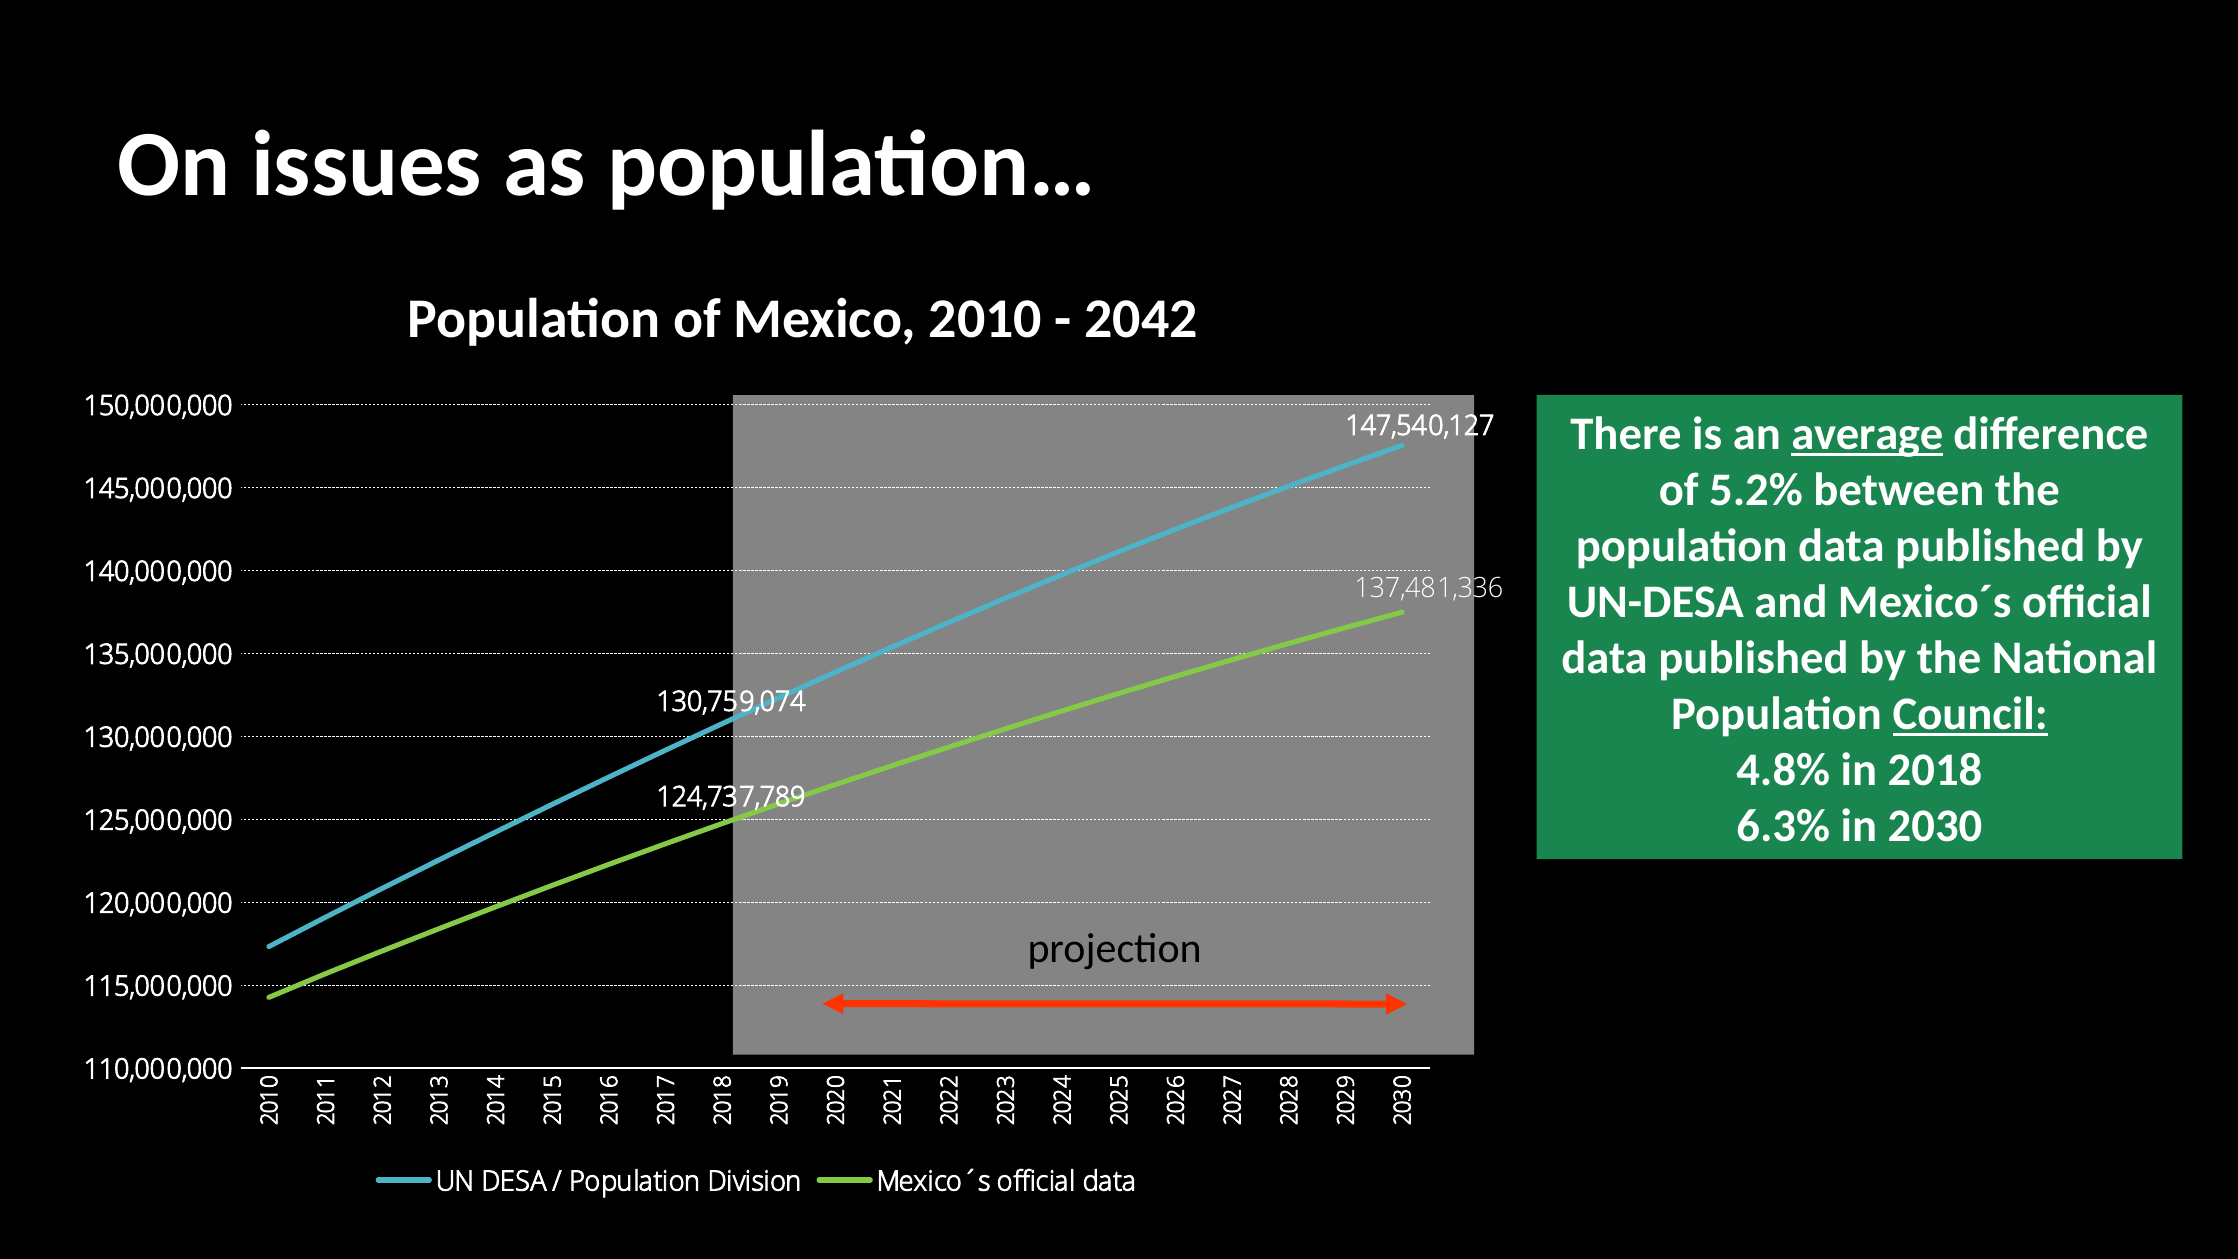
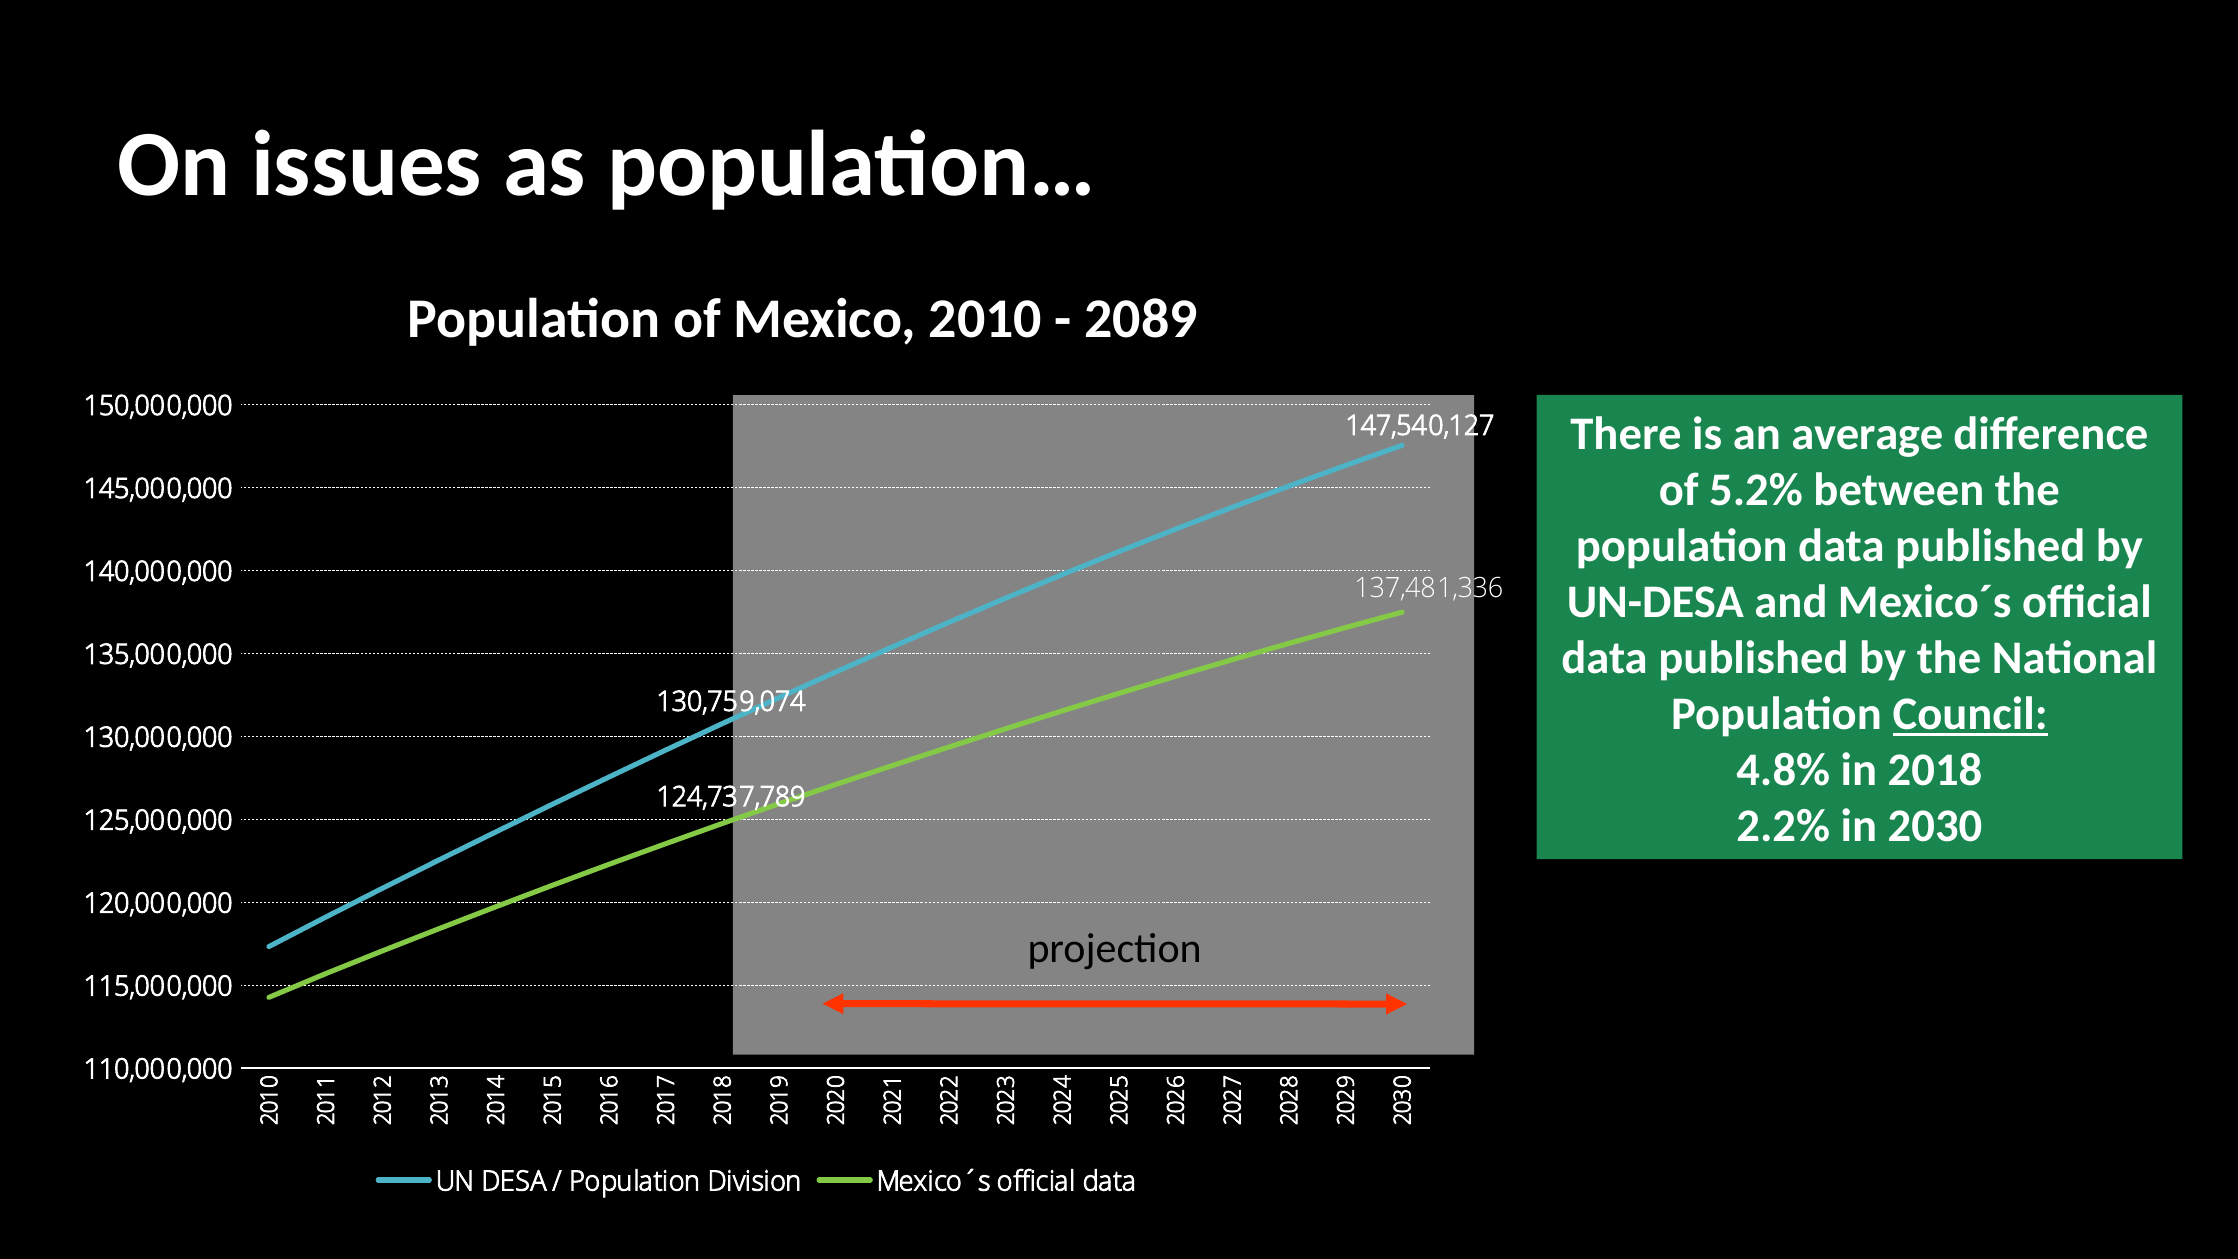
2042: 2042 -> 2089 (1141, 319)
average underline: present -> none (1867, 434)
6.3%: 6.3% -> 2.2% (1783, 826)
